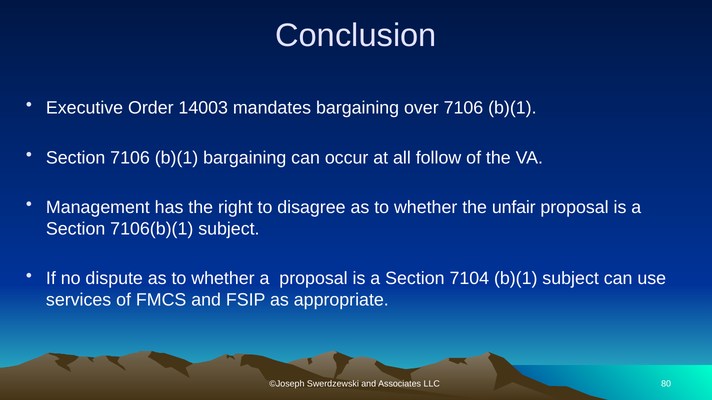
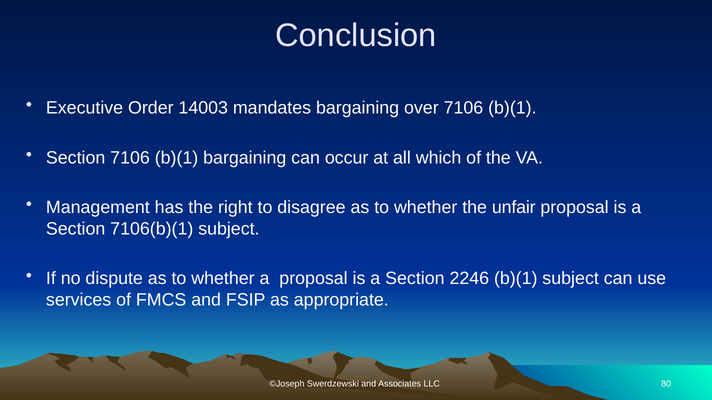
follow: follow -> which (439, 158)
7104: 7104 -> 2246 (469, 279)
